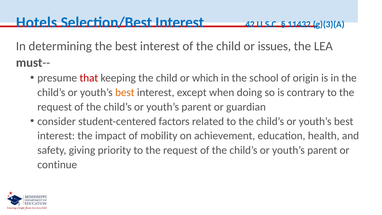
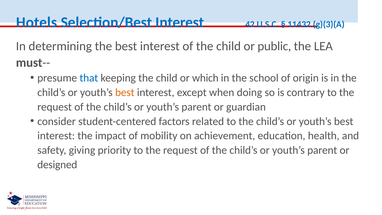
issues: issues -> public (274, 46)
that colour: red -> blue (89, 78)
continue: continue -> designed (57, 165)
